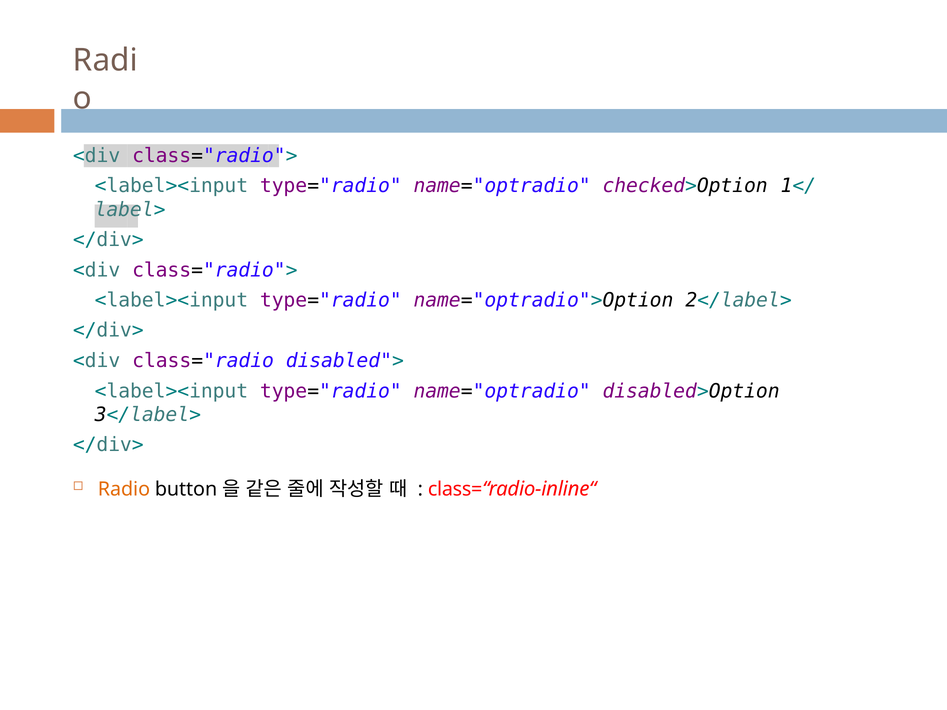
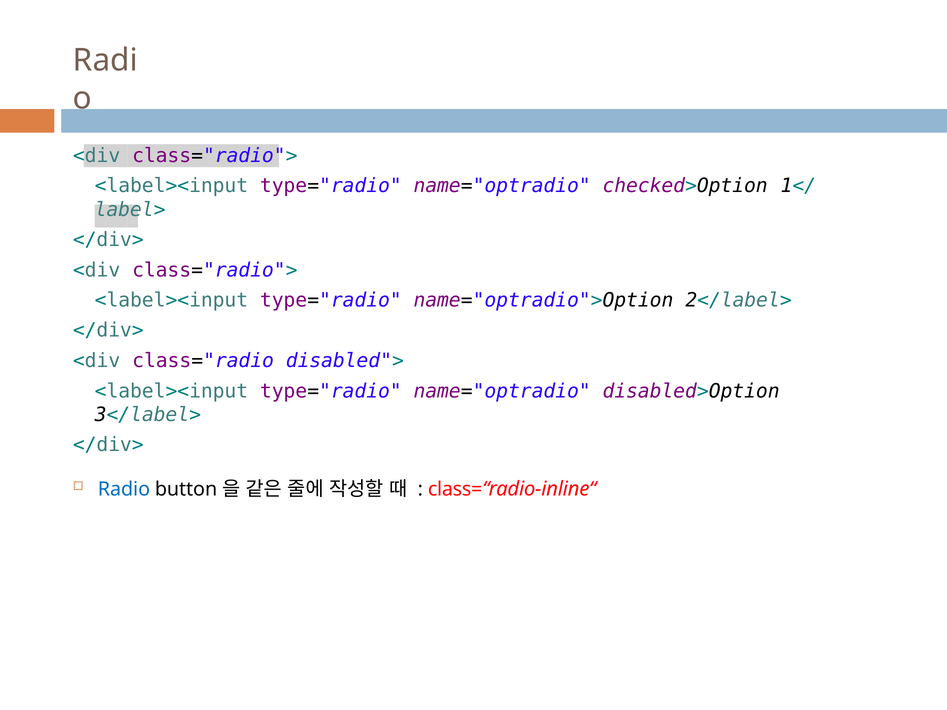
Radio colour: orange -> blue (124, 489)
